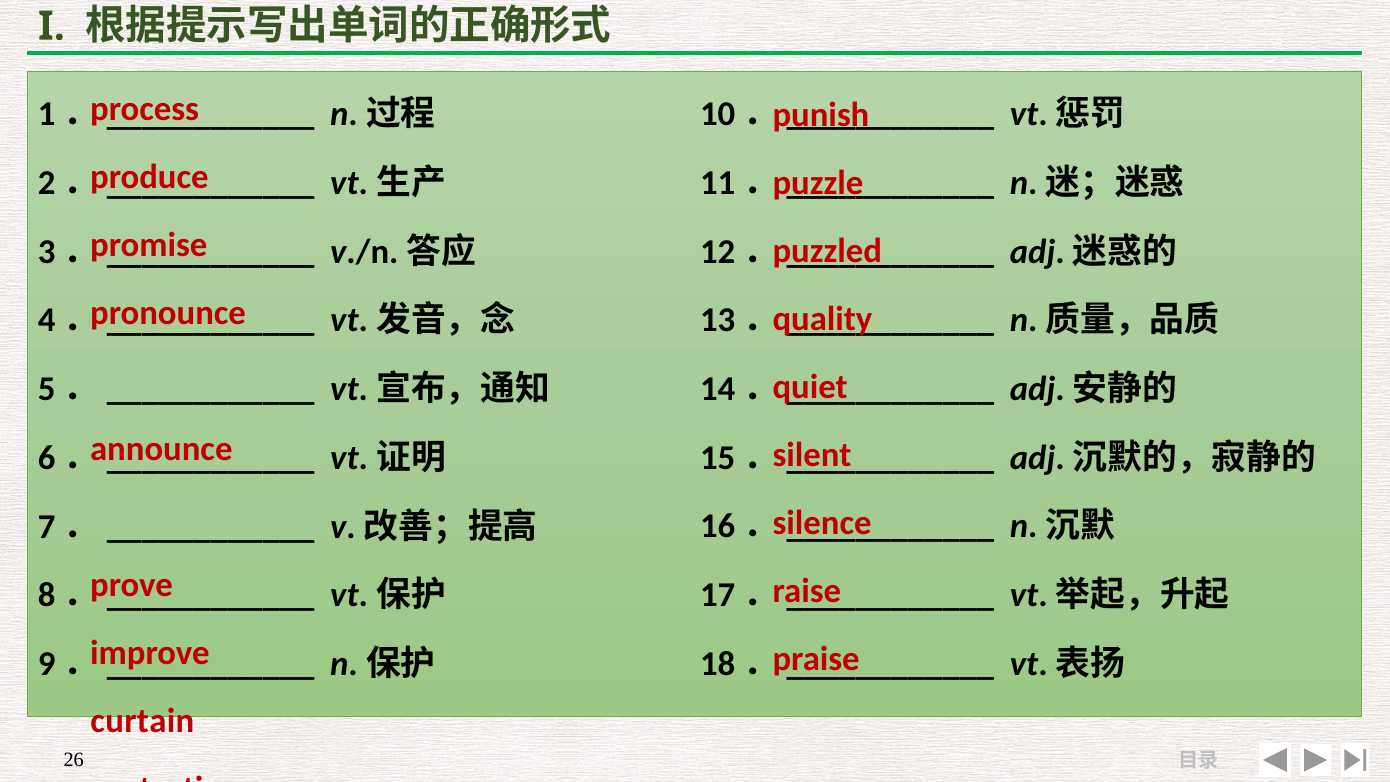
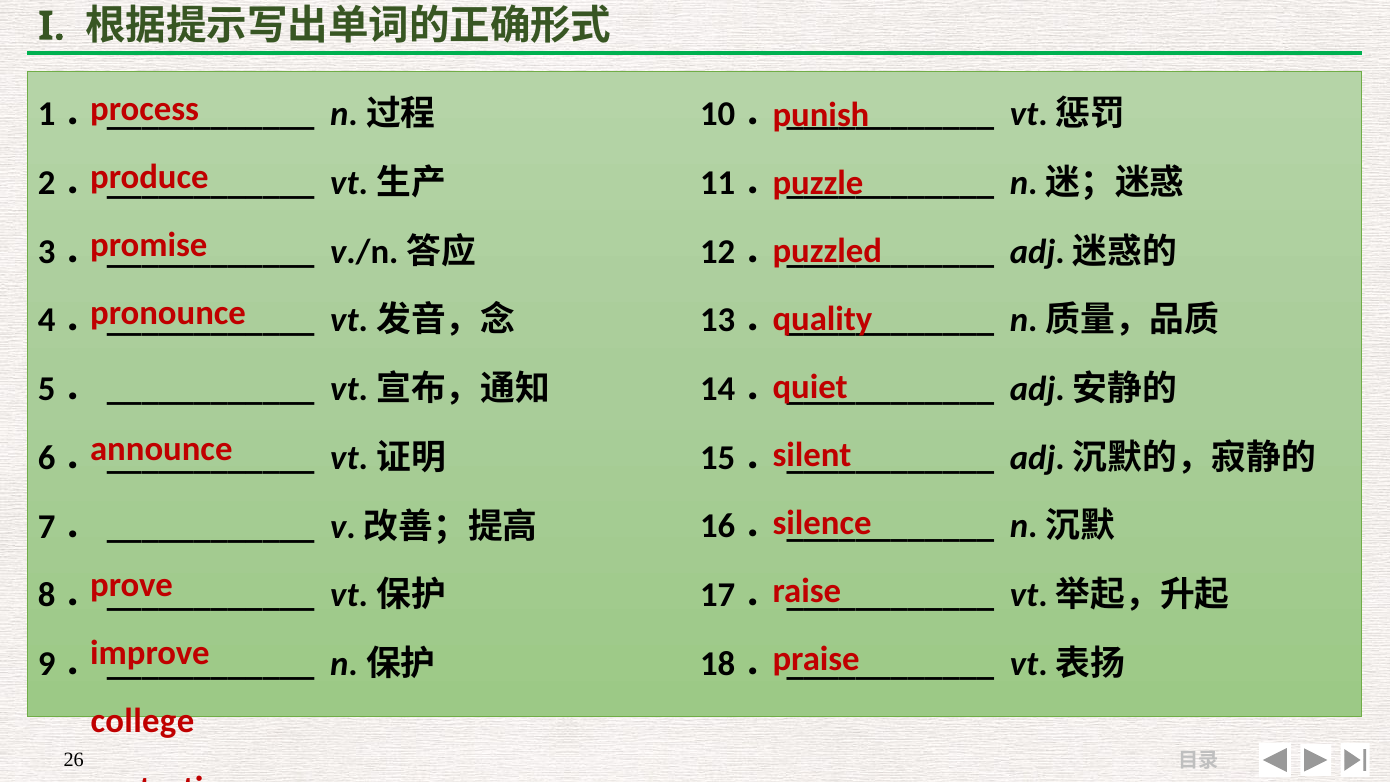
curtain: curtain -> college (142, 721)
